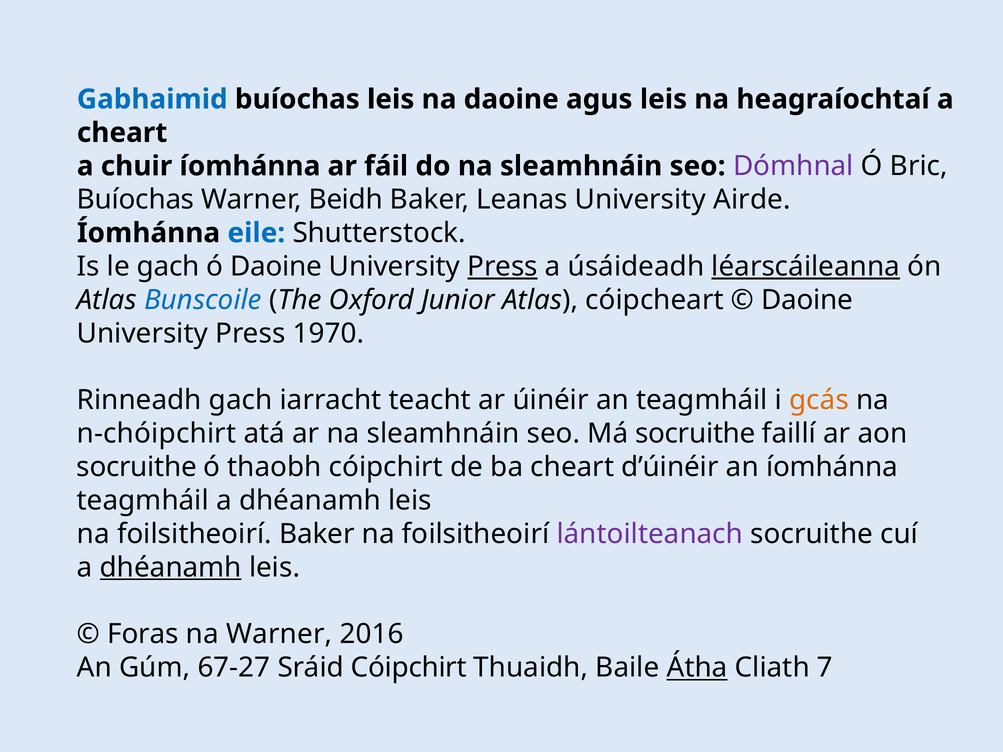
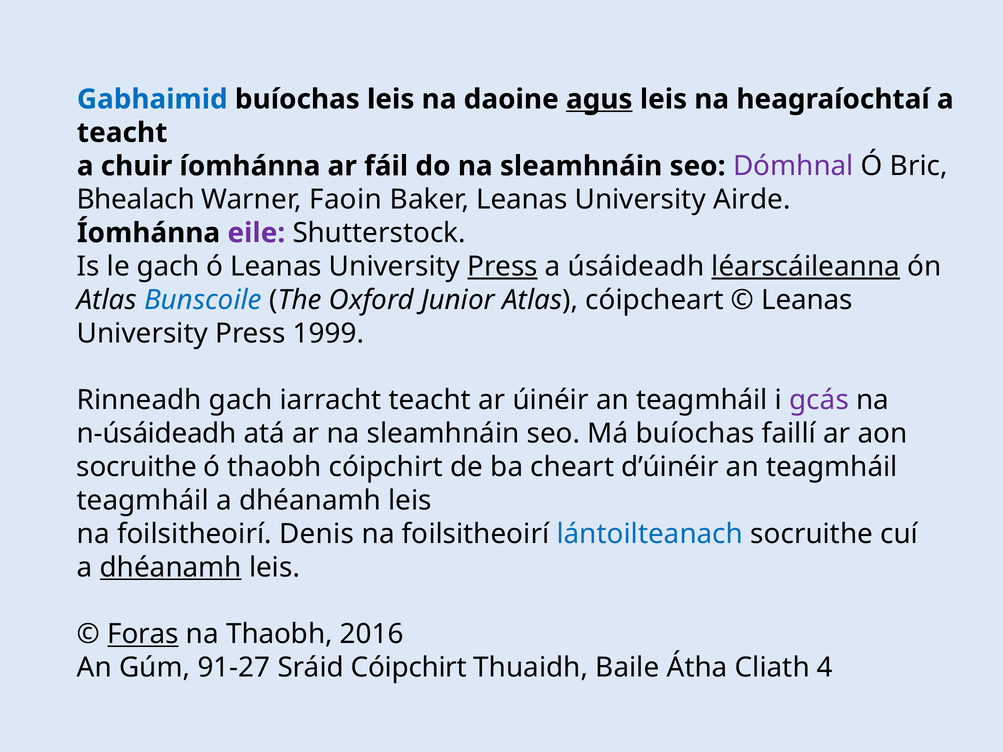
agus underline: none -> present (599, 99)
cheart: cheart -> teacht (122, 133)
Buíochas: Buíochas -> Bhealach (136, 200)
Beidh: Beidh -> Faoin (346, 200)
eile colour: blue -> purple (256, 233)
ó Daoine: Daoine -> Leanas (276, 267)
Daoine: Daoine -> Leanas (807, 300)
1970: 1970 -> 1999 (328, 333)
gcás colour: orange -> purple (819, 400)
n‑chóipchirt: n‑chóipchirt -> n‑úsáideadh (157, 434)
Má socruithe: socruithe -> buíochas (695, 434)
d’úinéir an íomhánna: íomhánna -> teagmháil (832, 467)
foilsitheoirí Baker: Baker -> Denis (317, 534)
lántoilteanach colour: purple -> blue (650, 534)
Foras underline: none -> present (143, 634)
na Warner: Warner -> Thaobh (279, 634)
67-27: 67-27 -> 91-27 (234, 668)
Átha underline: present -> none (697, 668)
7: 7 -> 4 (825, 668)
